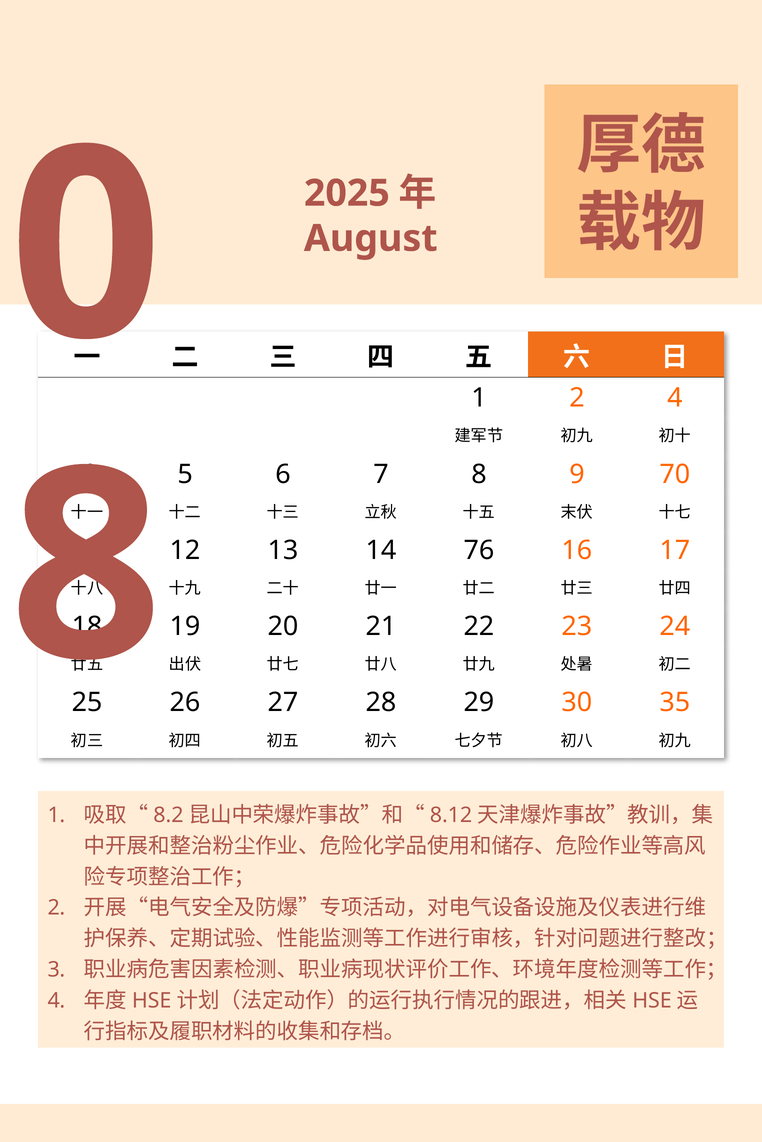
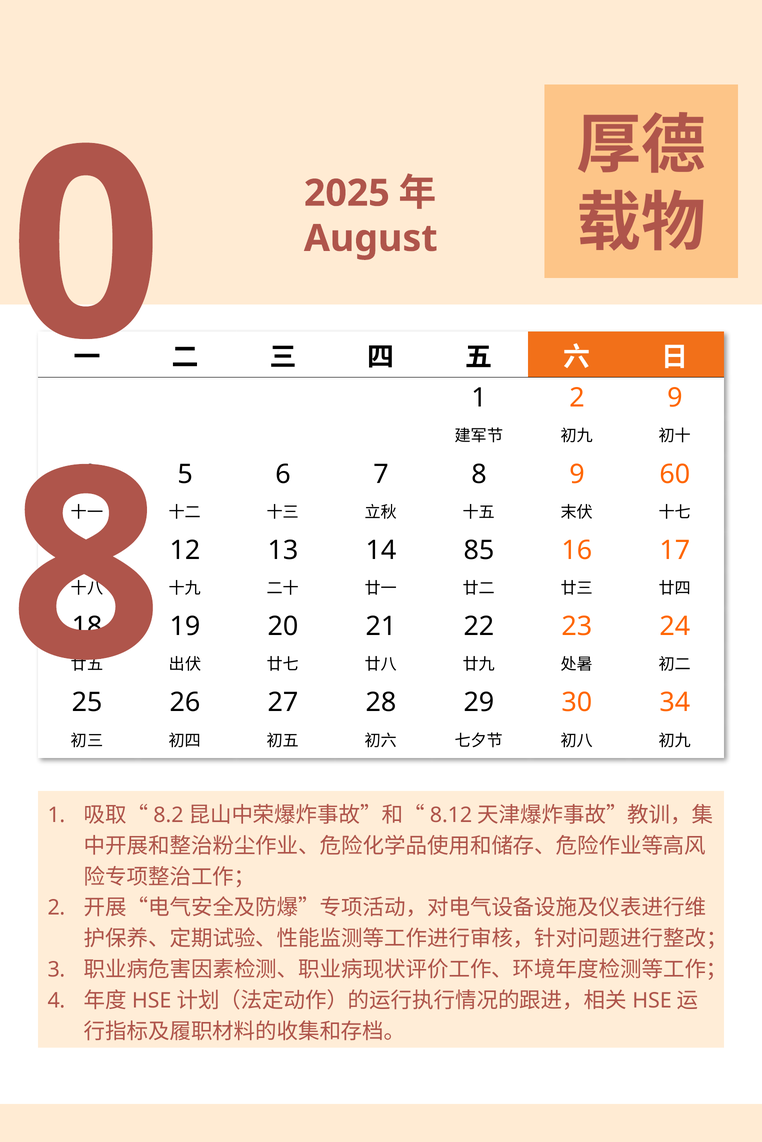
2 4: 4 -> 9 (675, 398)
70: 70 -> 60 (675, 475)
76: 76 -> 85 (479, 551)
35: 35 -> 34 (675, 703)
